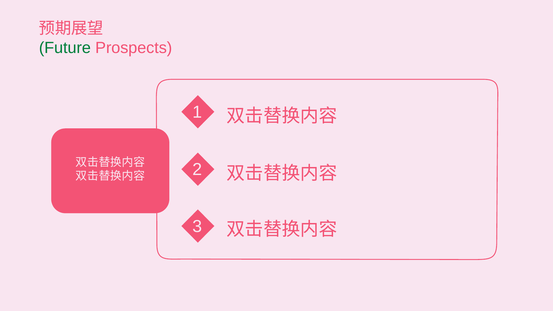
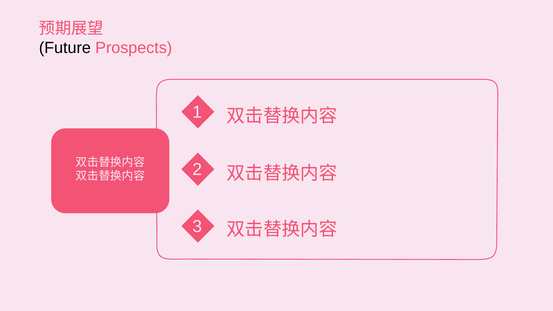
Future colour: green -> black (65, 48)
